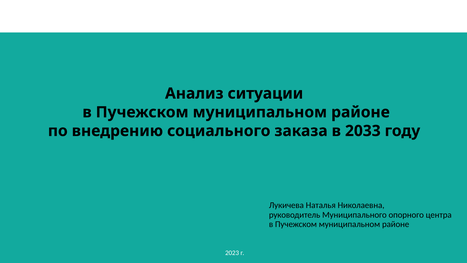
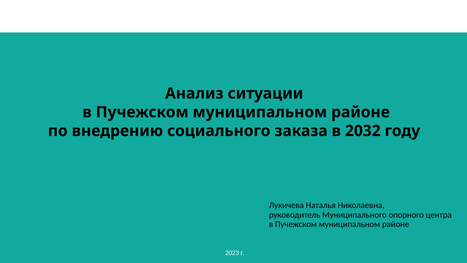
2033: 2033 -> 2032 (363, 131)
